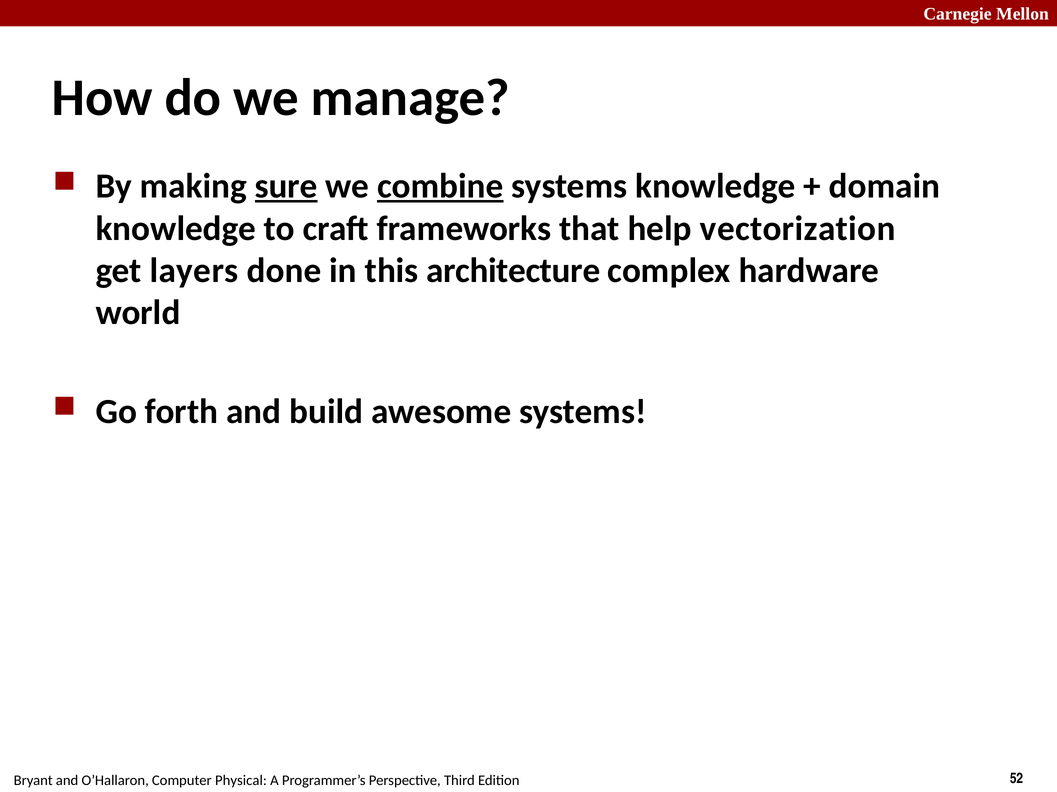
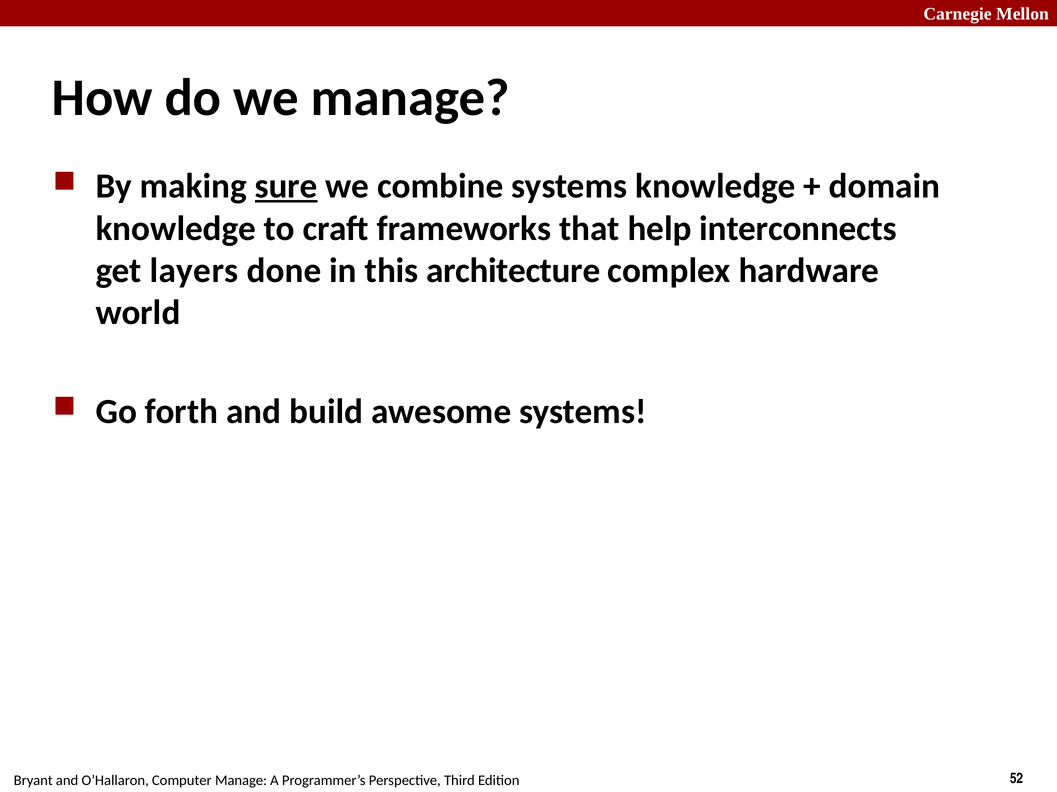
combine underline: present -> none (440, 186)
vectorization: vectorization -> interconnects (798, 229)
Physical: Physical -> Manage (241, 781)
